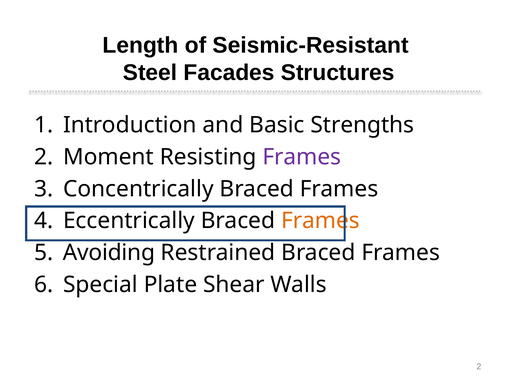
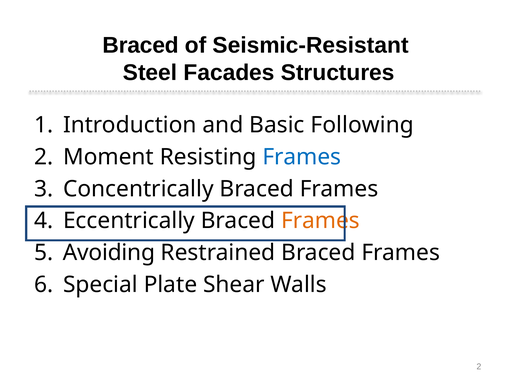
Length: Length -> Braced (141, 45)
Strengths: Strengths -> Following (362, 125)
Frames colour: purple -> blue (302, 157)
